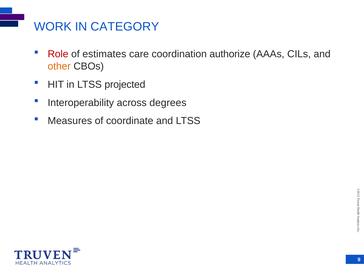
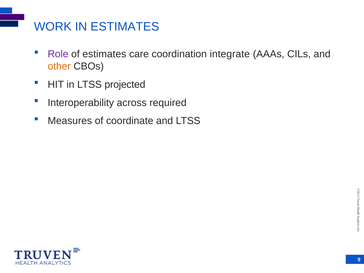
IN CATEGORY: CATEGORY -> ESTIMATES (125, 27)
Role colour: red -> purple (58, 54)
authorize: authorize -> integrate (230, 54)
degrees: degrees -> required (168, 103)
